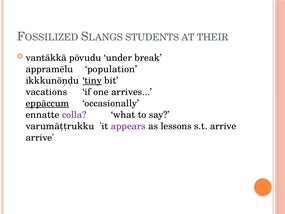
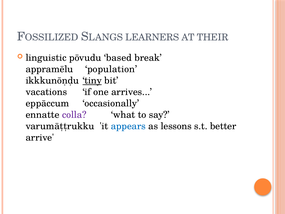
STUDENTS: STUDENTS -> LEARNERS (152, 37)
vantākkā: vantākkā -> linguistic (46, 58)
under: under -> based (118, 58)
eppāccum underline: present -> none (47, 103)
appears colour: purple -> blue (128, 126)
s.t arrive: arrive -> better (223, 126)
